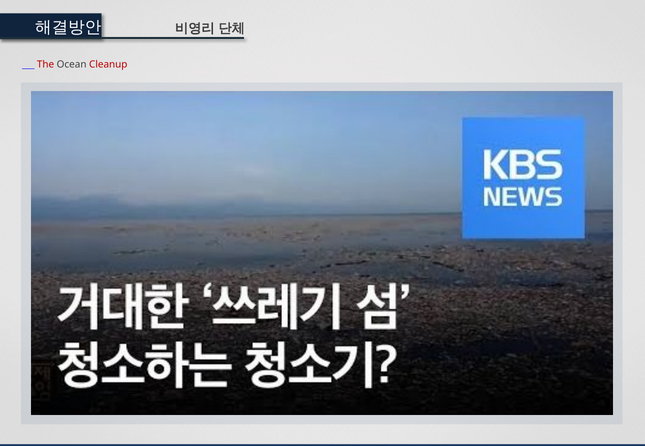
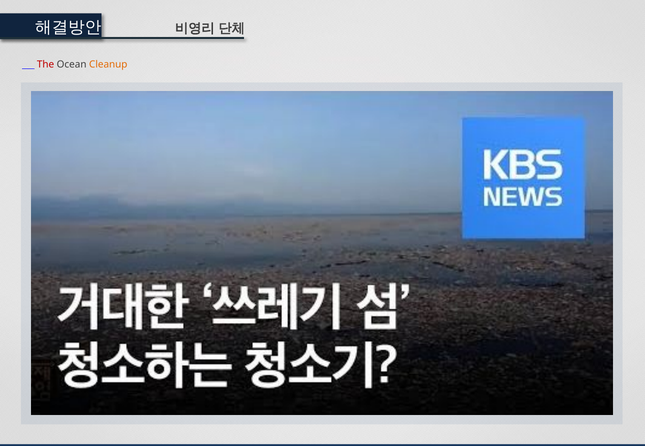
Cleanup colour: red -> orange (108, 64)
